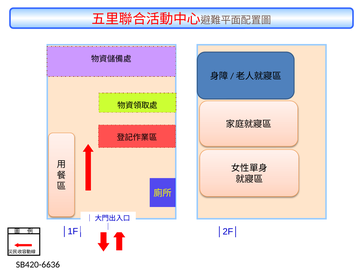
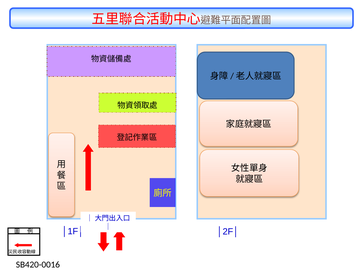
SB420-6636: SB420-6636 -> SB420-0016 (38, 265)
